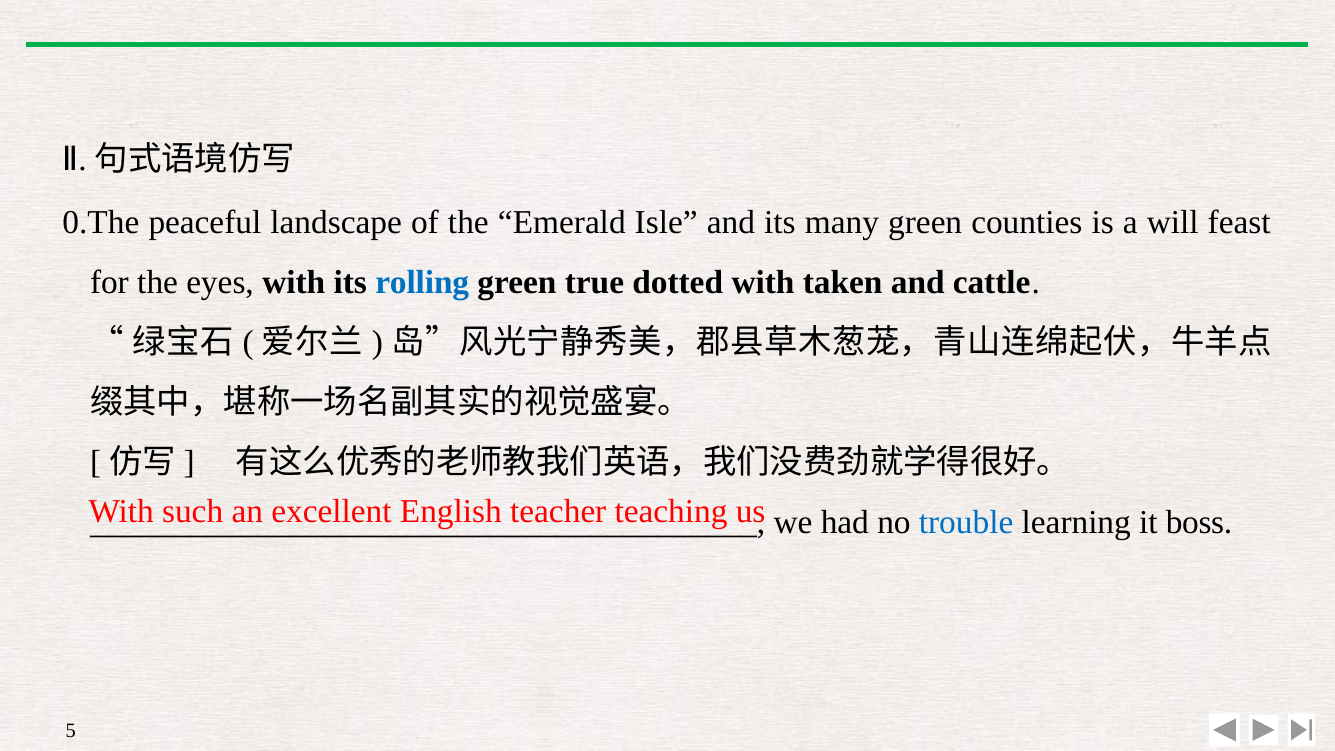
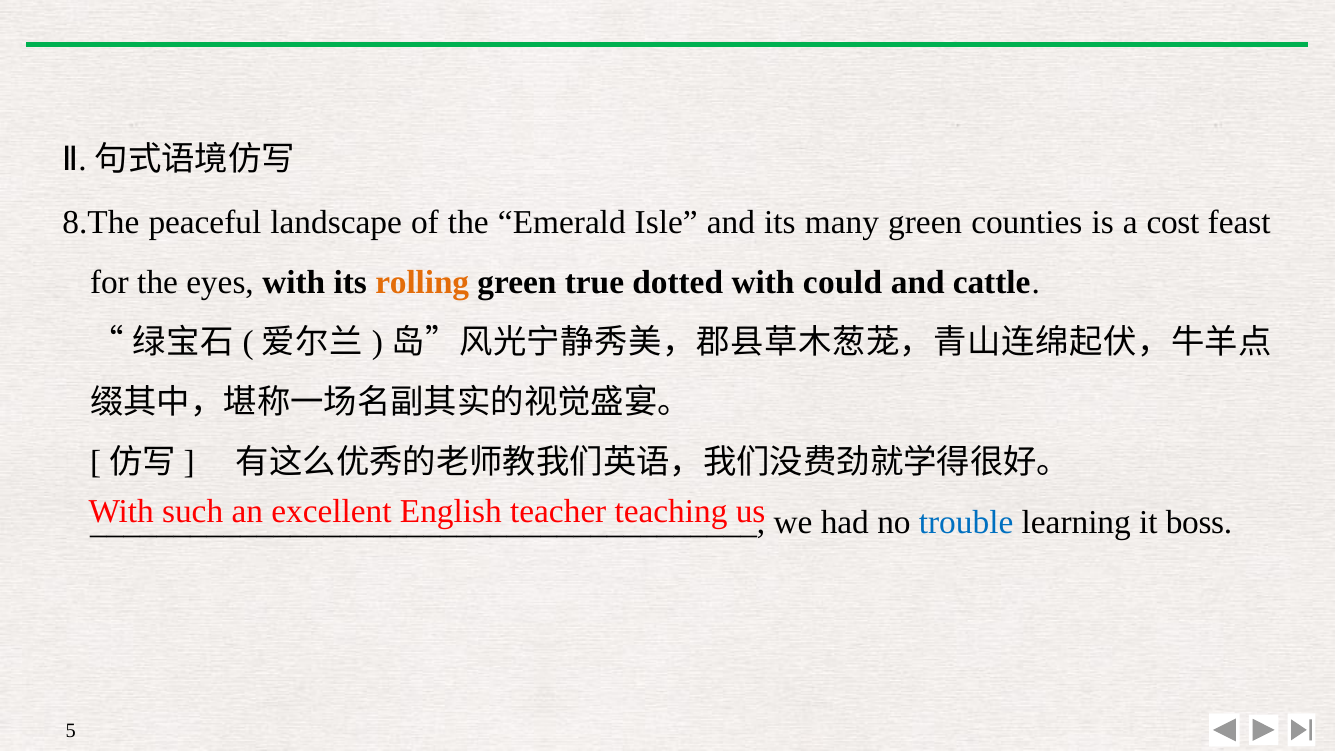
0.The: 0.The -> 8.The (101, 222)
will: will -> cost (1173, 222)
rolling colour: blue -> orange (422, 282)
taken: taken -> could (842, 282)
